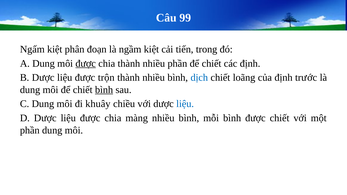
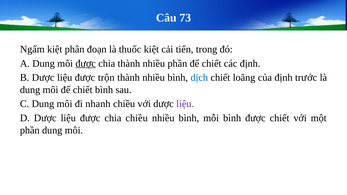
99: 99 -> 73 (185, 18)
ngầm: ngầm -> thuốc (130, 49)
bình underline: present -> none (104, 90)
khuây: khuây -> nhanh (98, 104)
liệu colour: blue -> purple (185, 104)
chia màng: màng -> chiều (137, 118)
